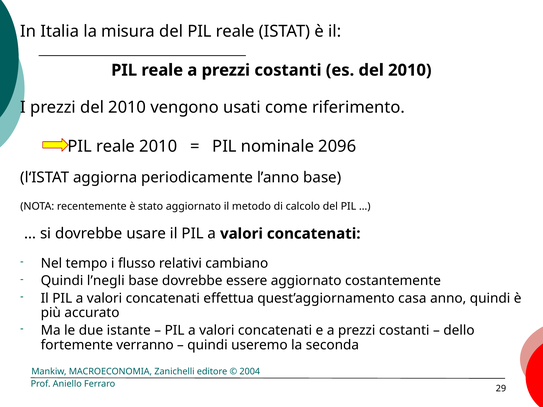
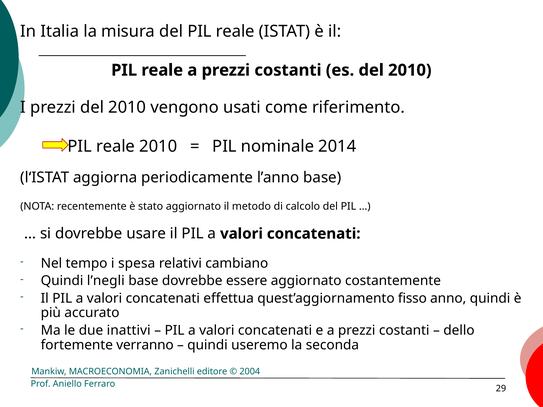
2096: 2096 -> 2014 (337, 146)
flusso: flusso -> spesa (137, 264)
casa: casa -> fisso (412, 298)
istante: istante -> inattivi (129, 330)
